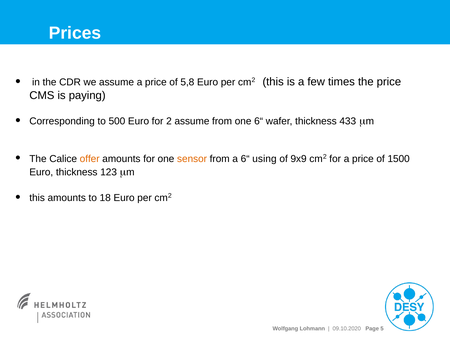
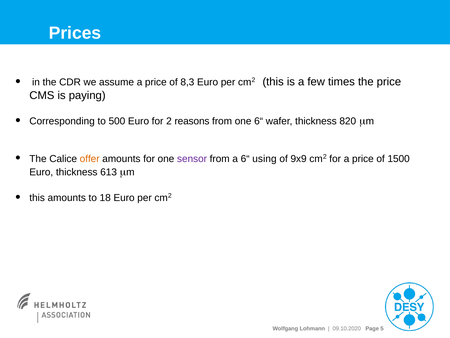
5,8: 5,8 -> 8,3 (187, 82)
2 assume: assume -> reasons (192, 121)
433: 433 -> 820 (348, 121)
sensor colour: orange -> purple (192, 159)
123: 123 -> 613 (109, 172)
